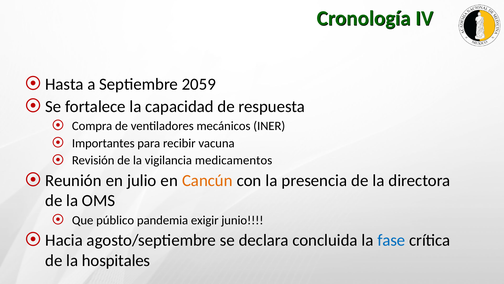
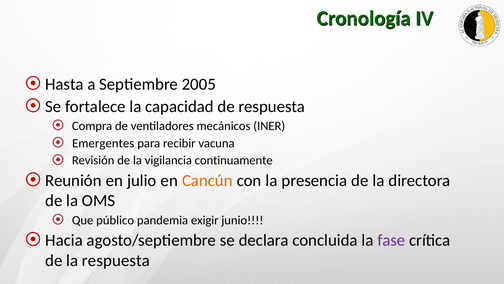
2059: 2059 -> 2005 (199, 84)
Importantes: Importantes -> Emergentes (103, 143)
medicamentos: medicamentos -> continuamente (234, 160)
fase colour: blue -> purple (391, 240)
la hospitales: hospitales -> respuesta (116, 260)
